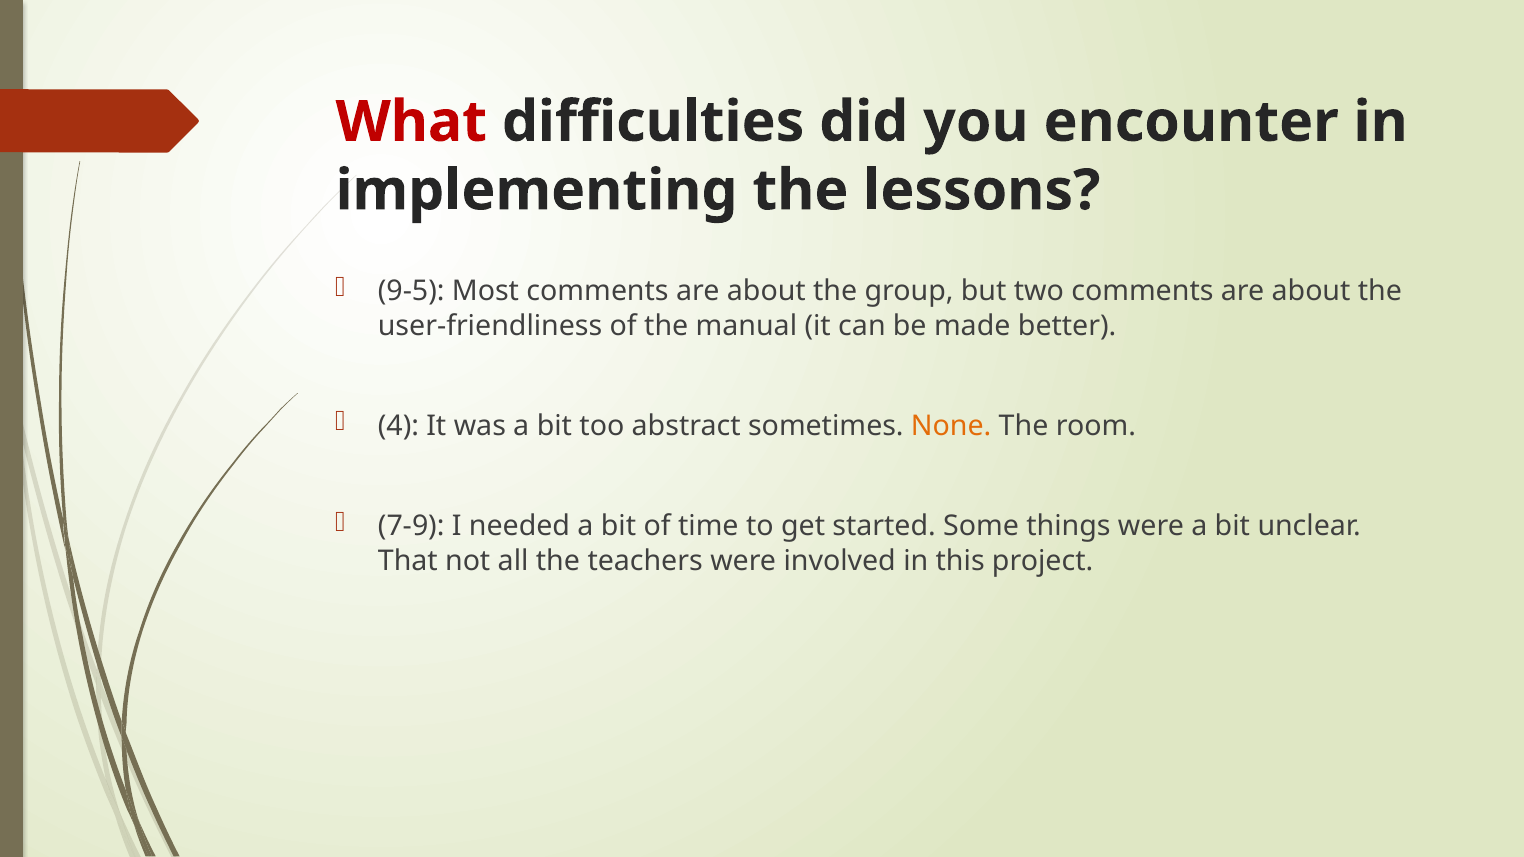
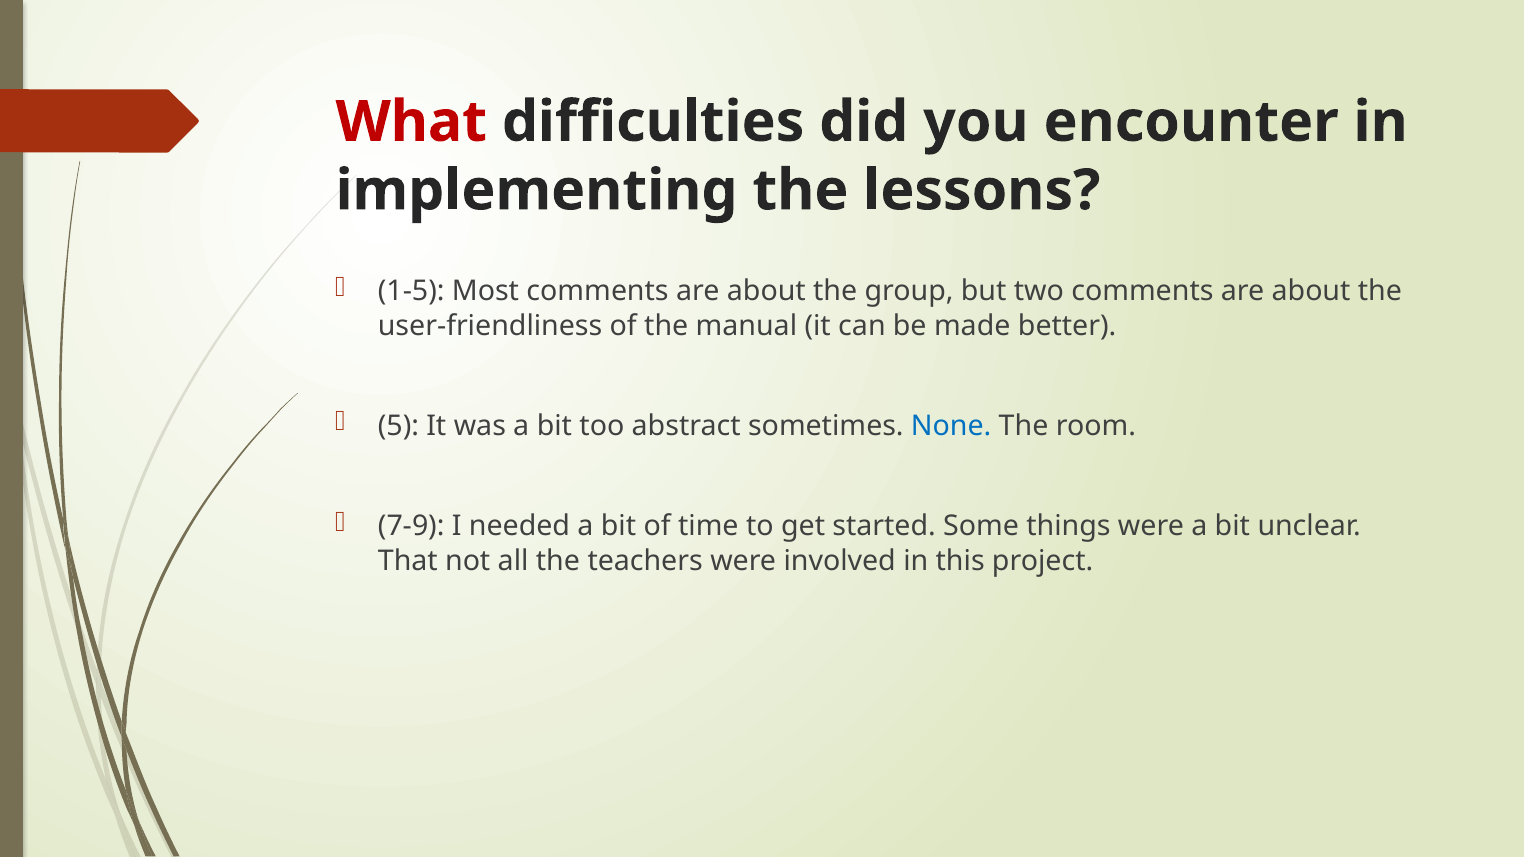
9-5: 9-5 -> 1-5 (411, 292)
4: 4 -> 5 (398, 426)
None colour: orange -> blue (951, 426)
